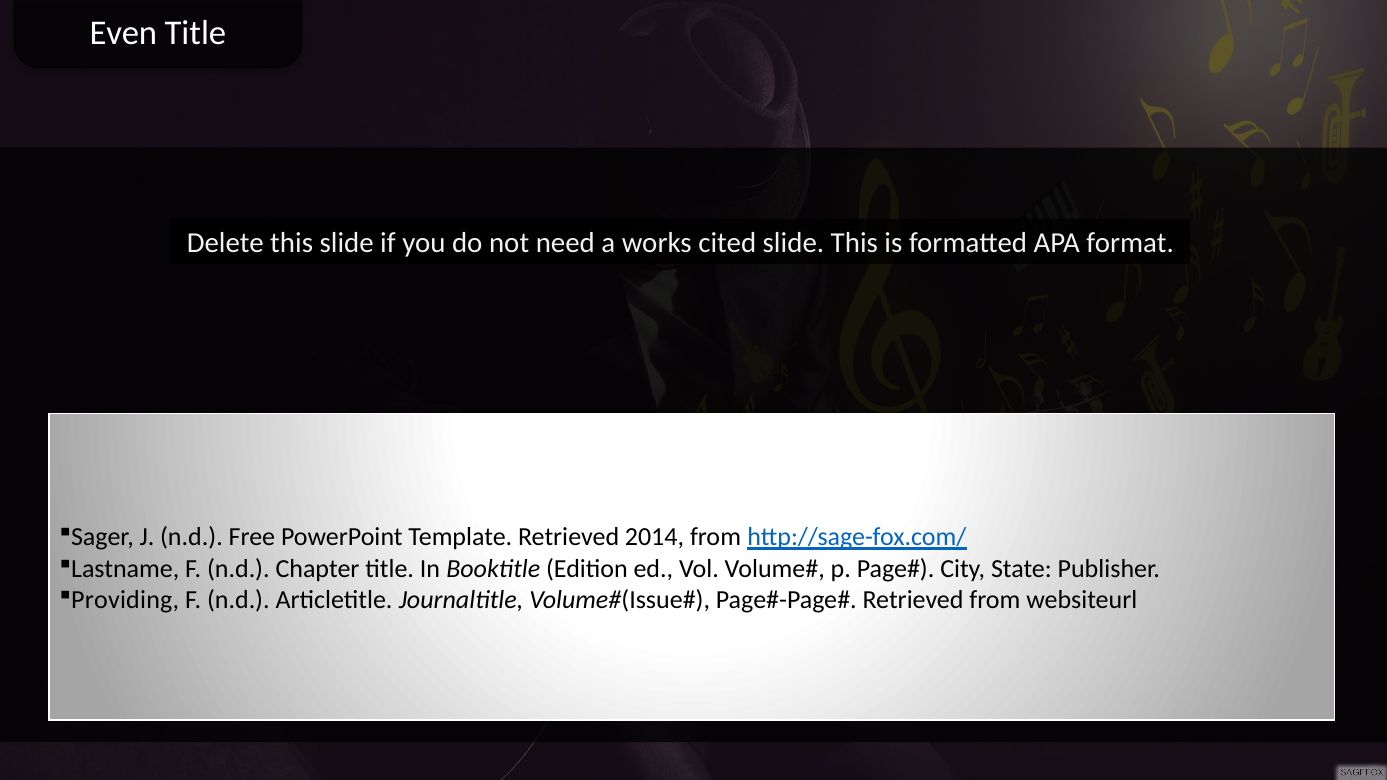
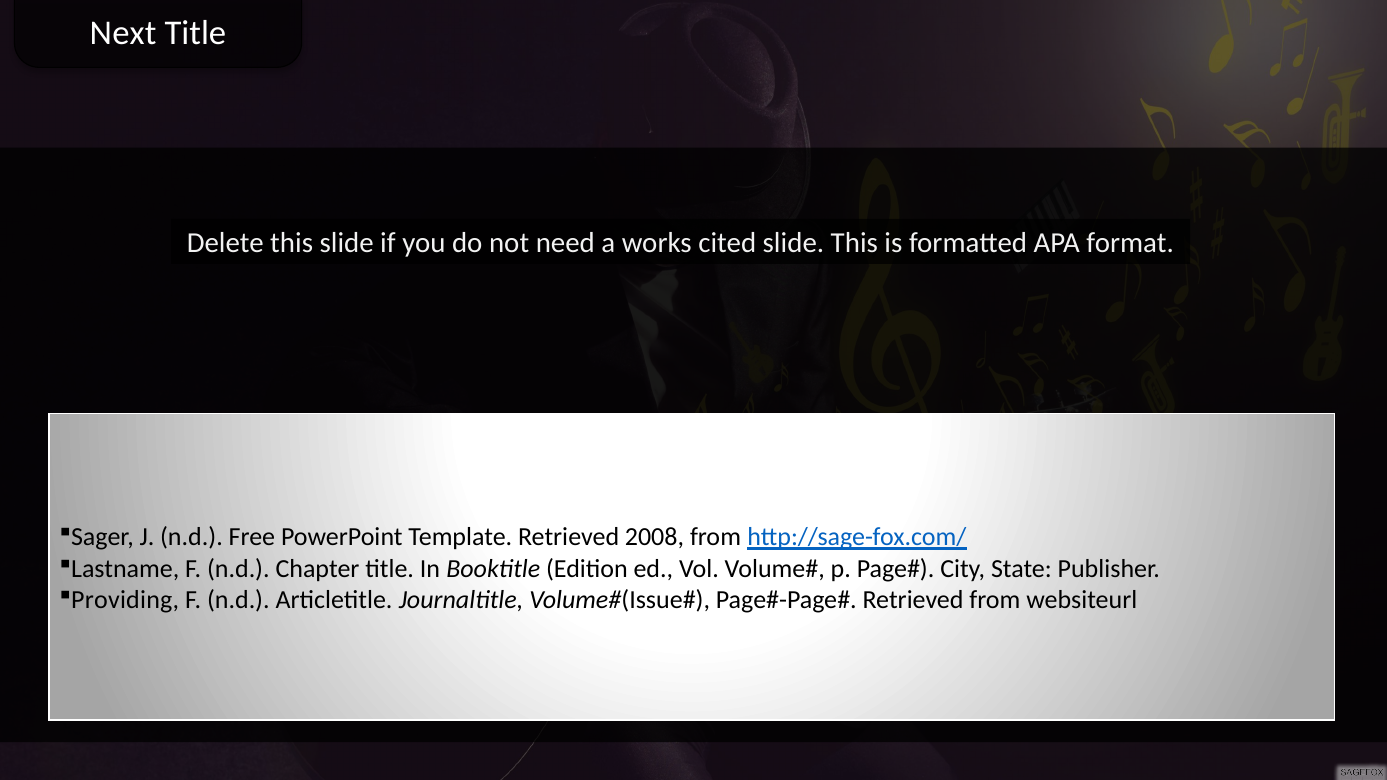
Even: Even -> Next (123, 33)
2014: 2014 -> 2008 (654, 537)
